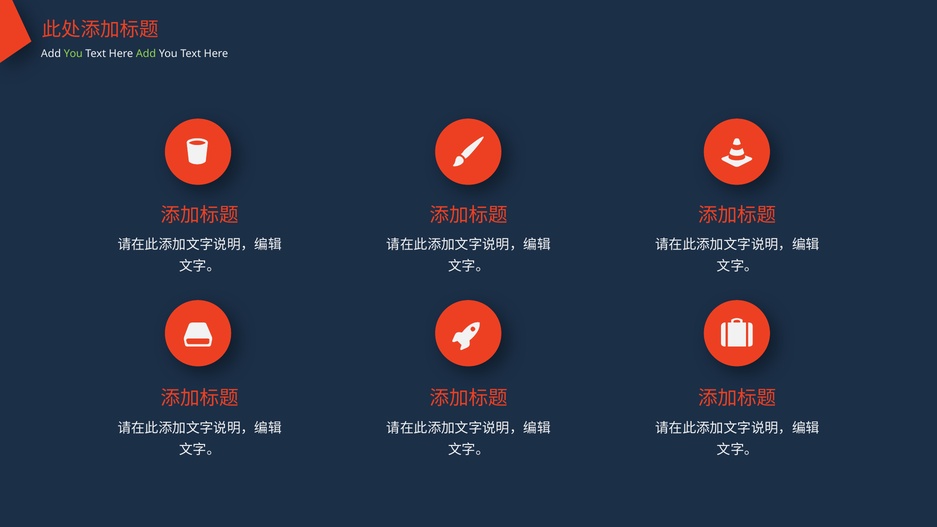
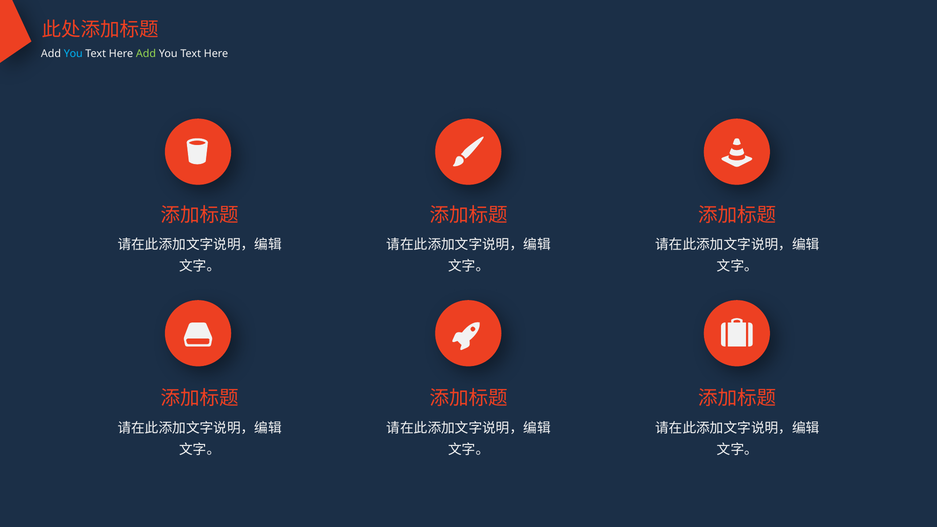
You colour: light green -> light blue (73, 54)
